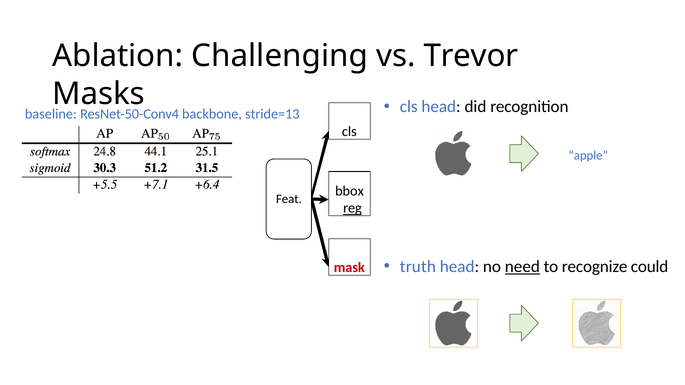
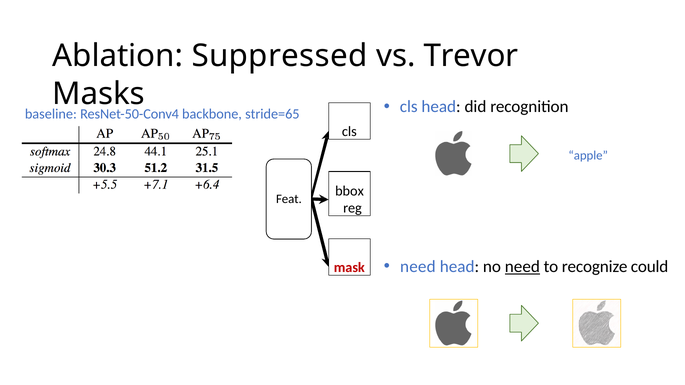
Challenging: Challenging -> Suppressed (279, 56)
stride=13: stride=13 -> stride=65 (272, 114)
reg underline: present -> none (353, 208)
truth: truth -> need (418, 267)
